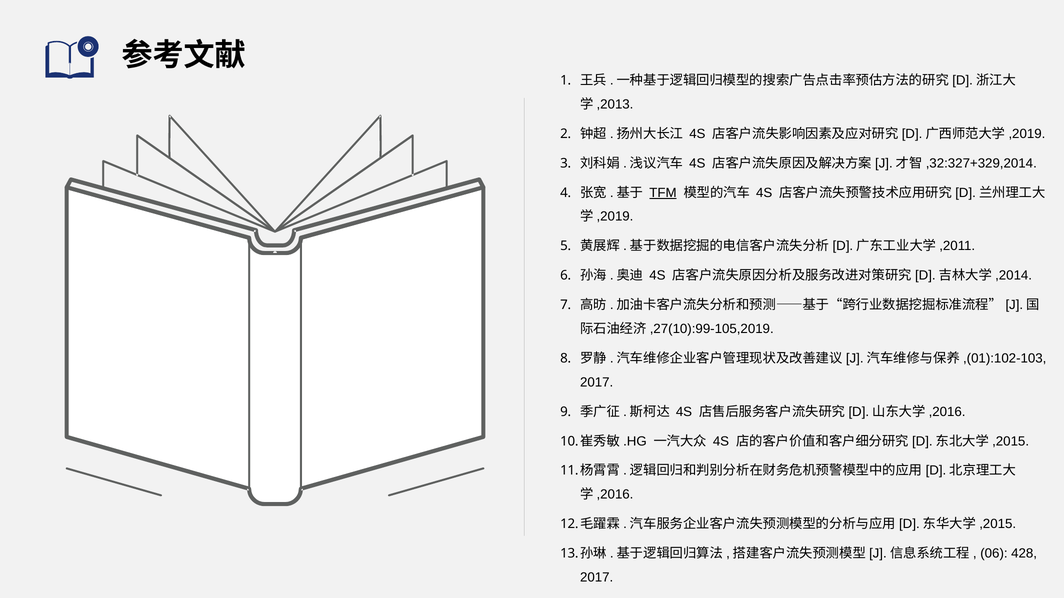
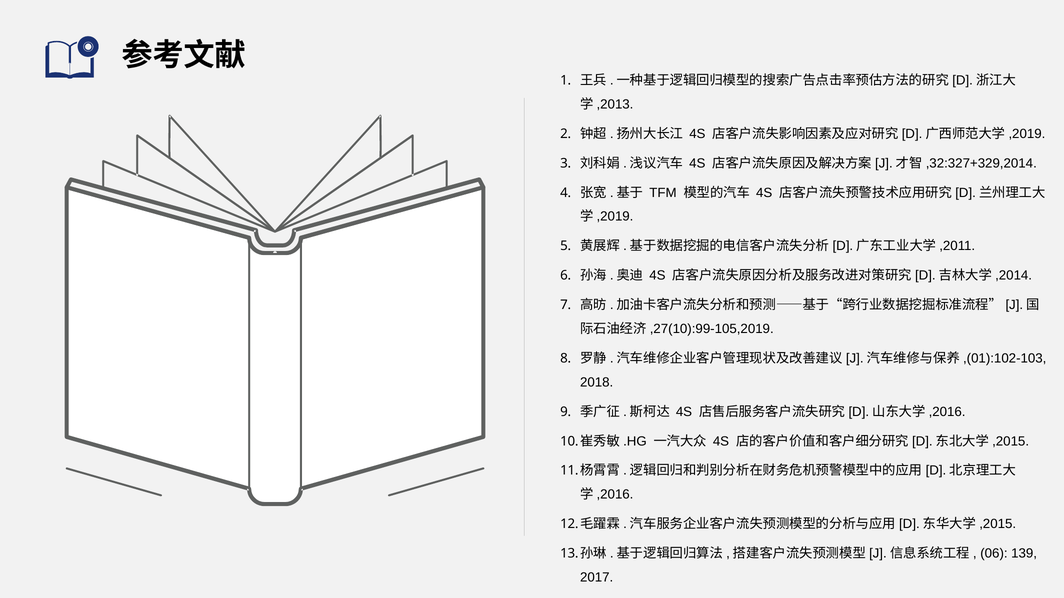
TFM underline: present -> none (663, 193)
2017: 2017 -> 2018 (597, 383)
428: 428 -> 139 (1024, 554)
